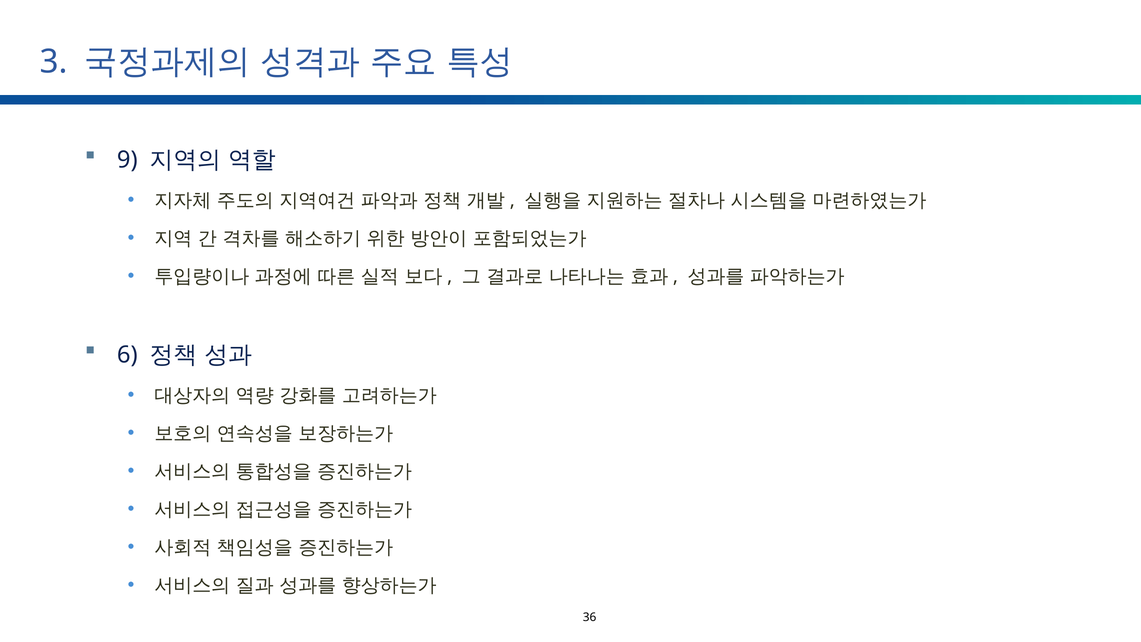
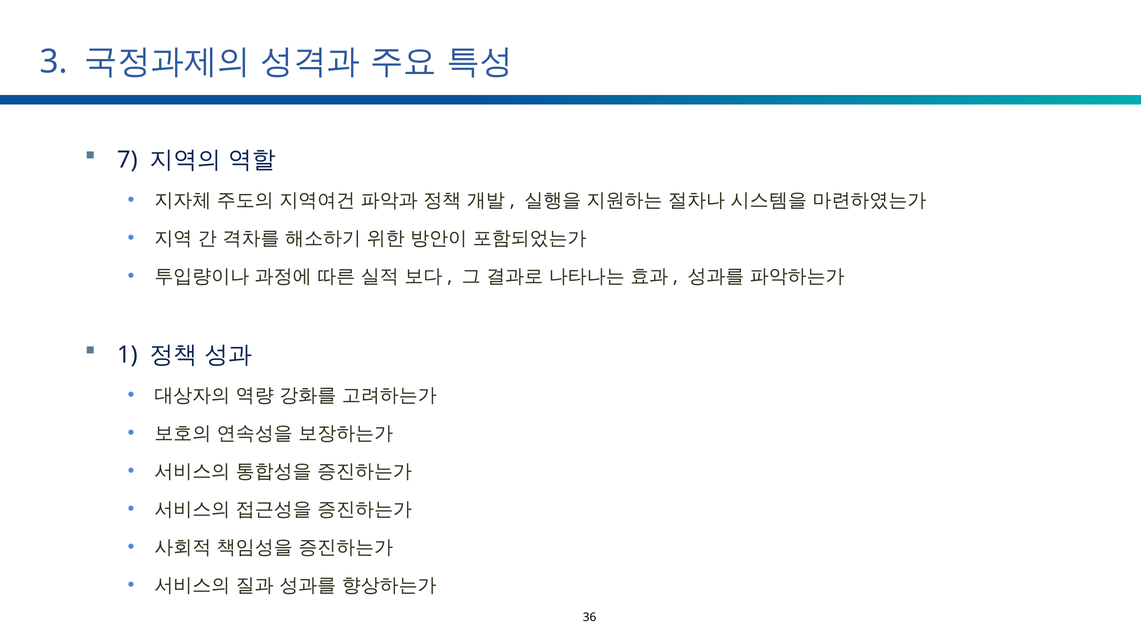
9: 9 -> 7 (127, 160)
6: 6 -> 1 (127, 355)
